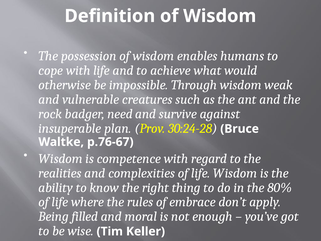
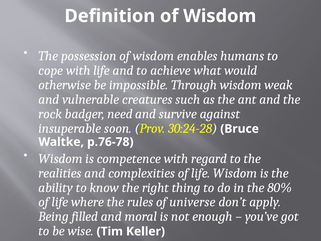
plan: plan -> soon (118, 128)
p.76-67: p.76-67 -> p.76-78 (110, 142)
embrace: embrace -> universe (192, 202)
